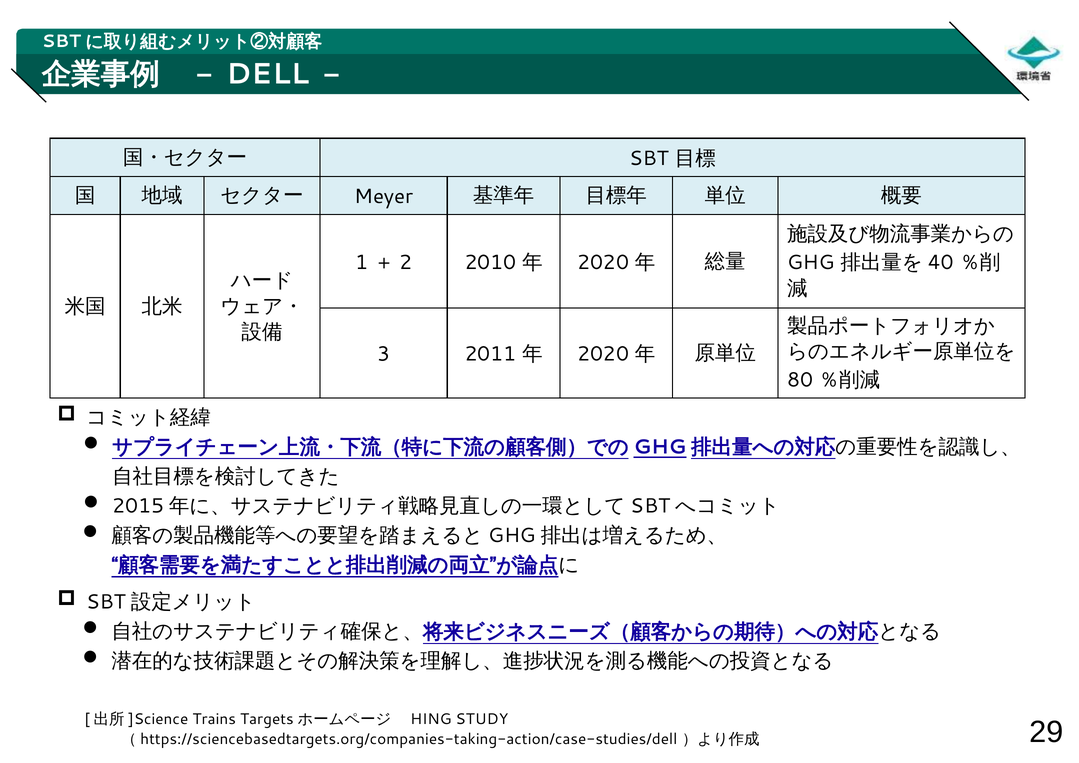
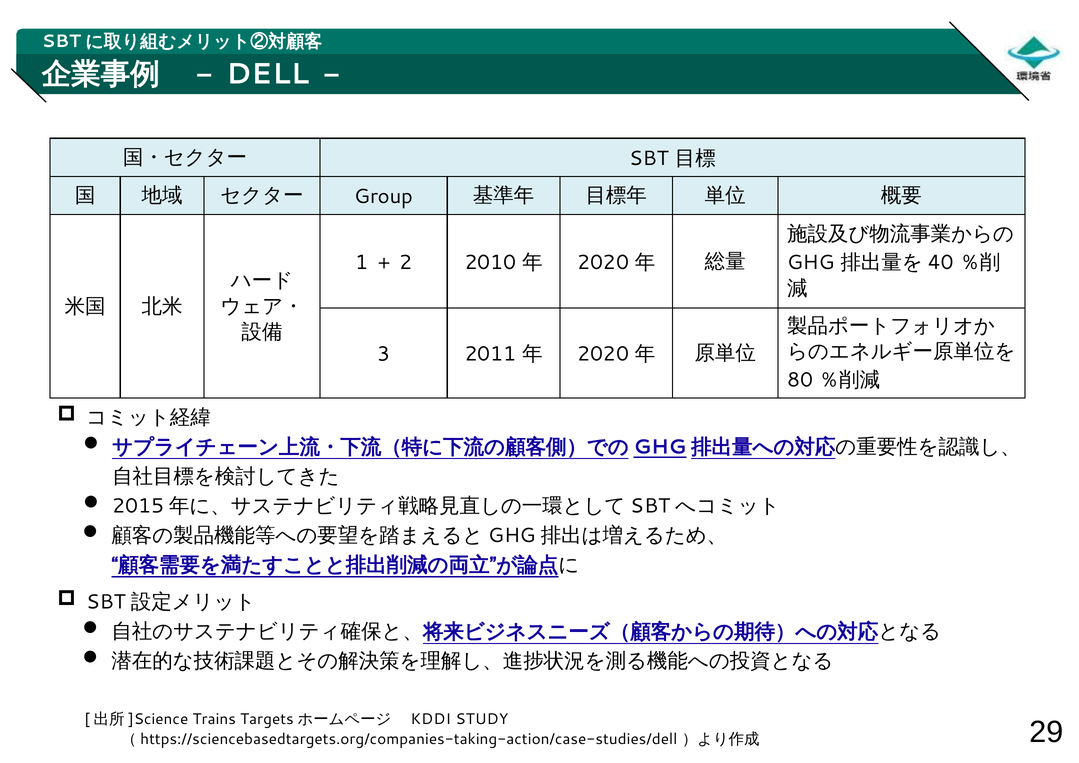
Meyer: Meyer -> Group (384, 197)
HING: HING -> KDDI (431, 719)
